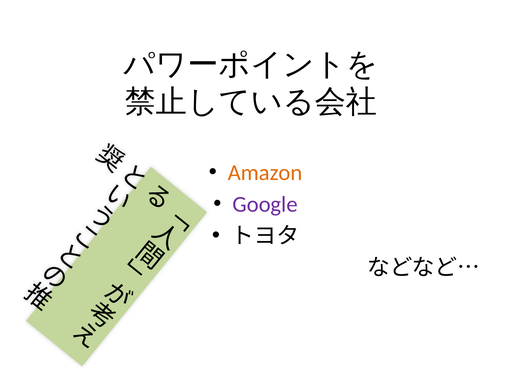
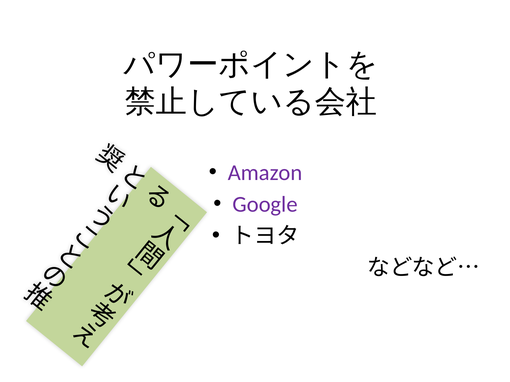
Amazon colour: orange -> purple (265, 173)
